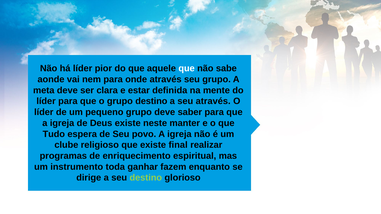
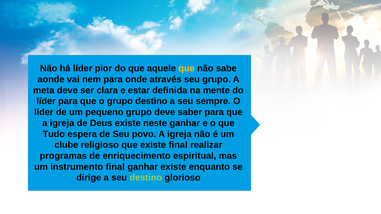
que colour: white -> yellow (187, 69)
seu através: através -> sempre (213, 101)
neste manter: manter -> ganhar (185, 123)
instrumento toda: toda -> ﬁnal (115, 167)
ganhar fazem: fazem -> existe (173, 167)
